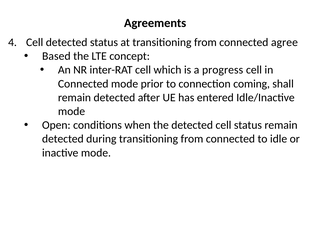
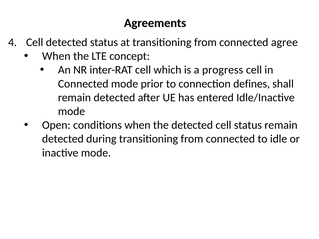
Based: Based -> When (56, 56)
coming: coming -> defines (252, 84)
